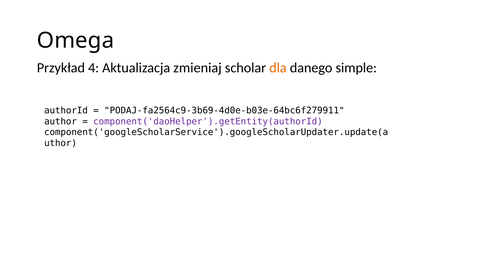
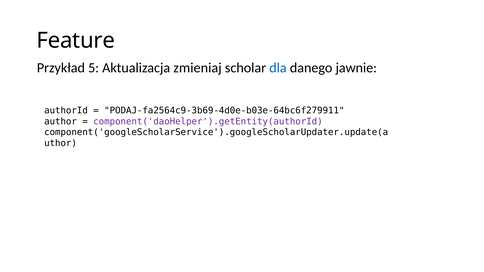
Omega: Omega -> Feature (76, 41)
4: 4 -> 5 (94, 68)
dla colour: orange -> blue (278, 68)
simple: simple -> jawnie (356, 68)
